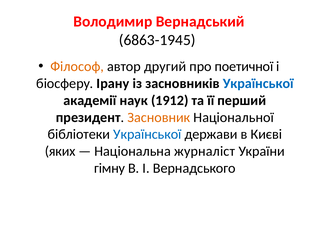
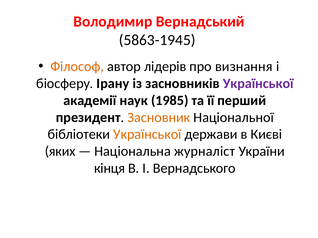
6863-1945: 6863-1945 -> 5863-1945 (157, 40)
другий: другий -> лідерів (165, 67)
поетичної: поетичної -> визнання (244, 67)
Української colour: blue -> purple (258, 84)
1912: 1912 -> 1985 (170, 101)
Української colour: blue -> orange (147, 135)
гімну: гімну -> кінця (110, 168)
